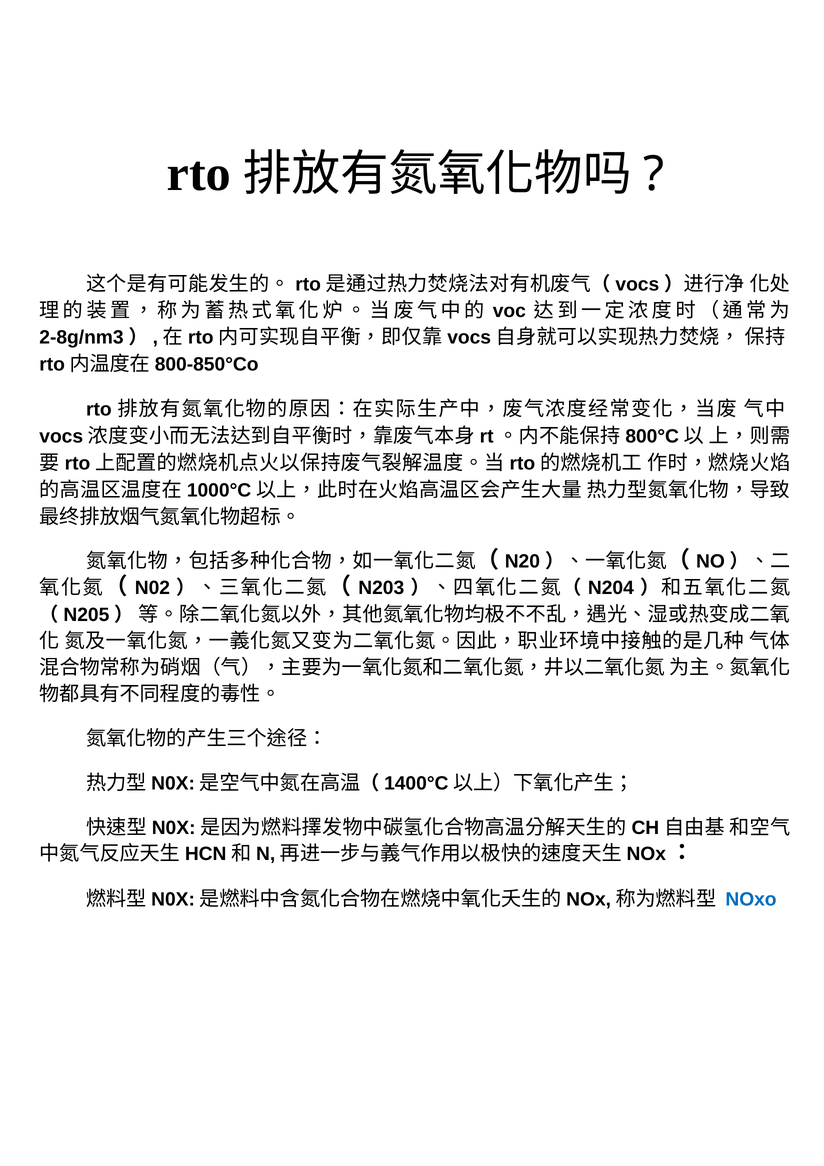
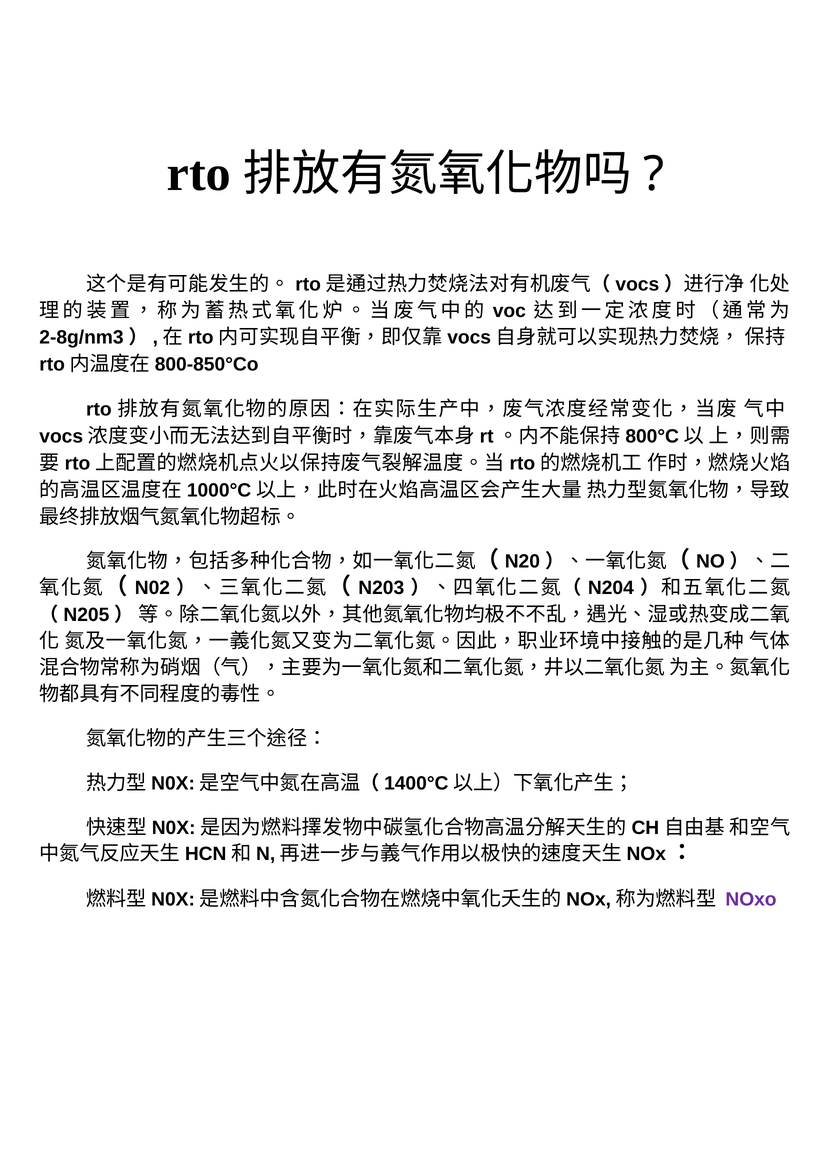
NOxo colour: blue -> purple (751, 899)
